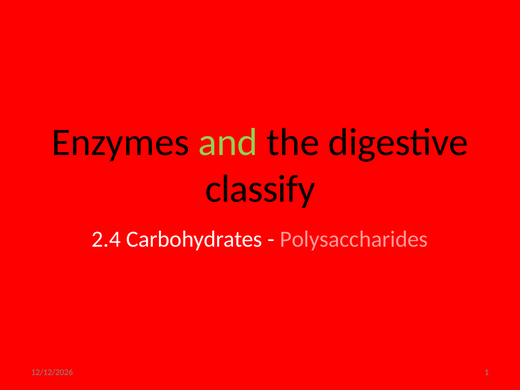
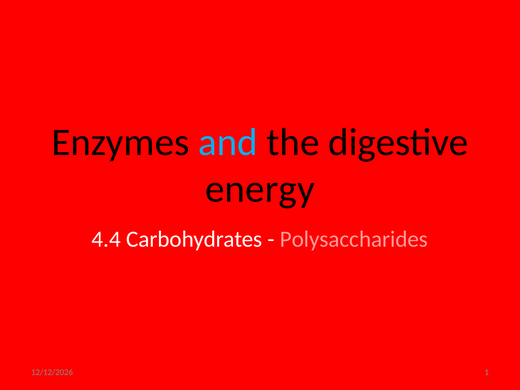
and colour: light green -> light blue (228, 142)
classify: classify -> energy (260, 189)
2.4: 2.4 -> 4.4 (106, 239)
